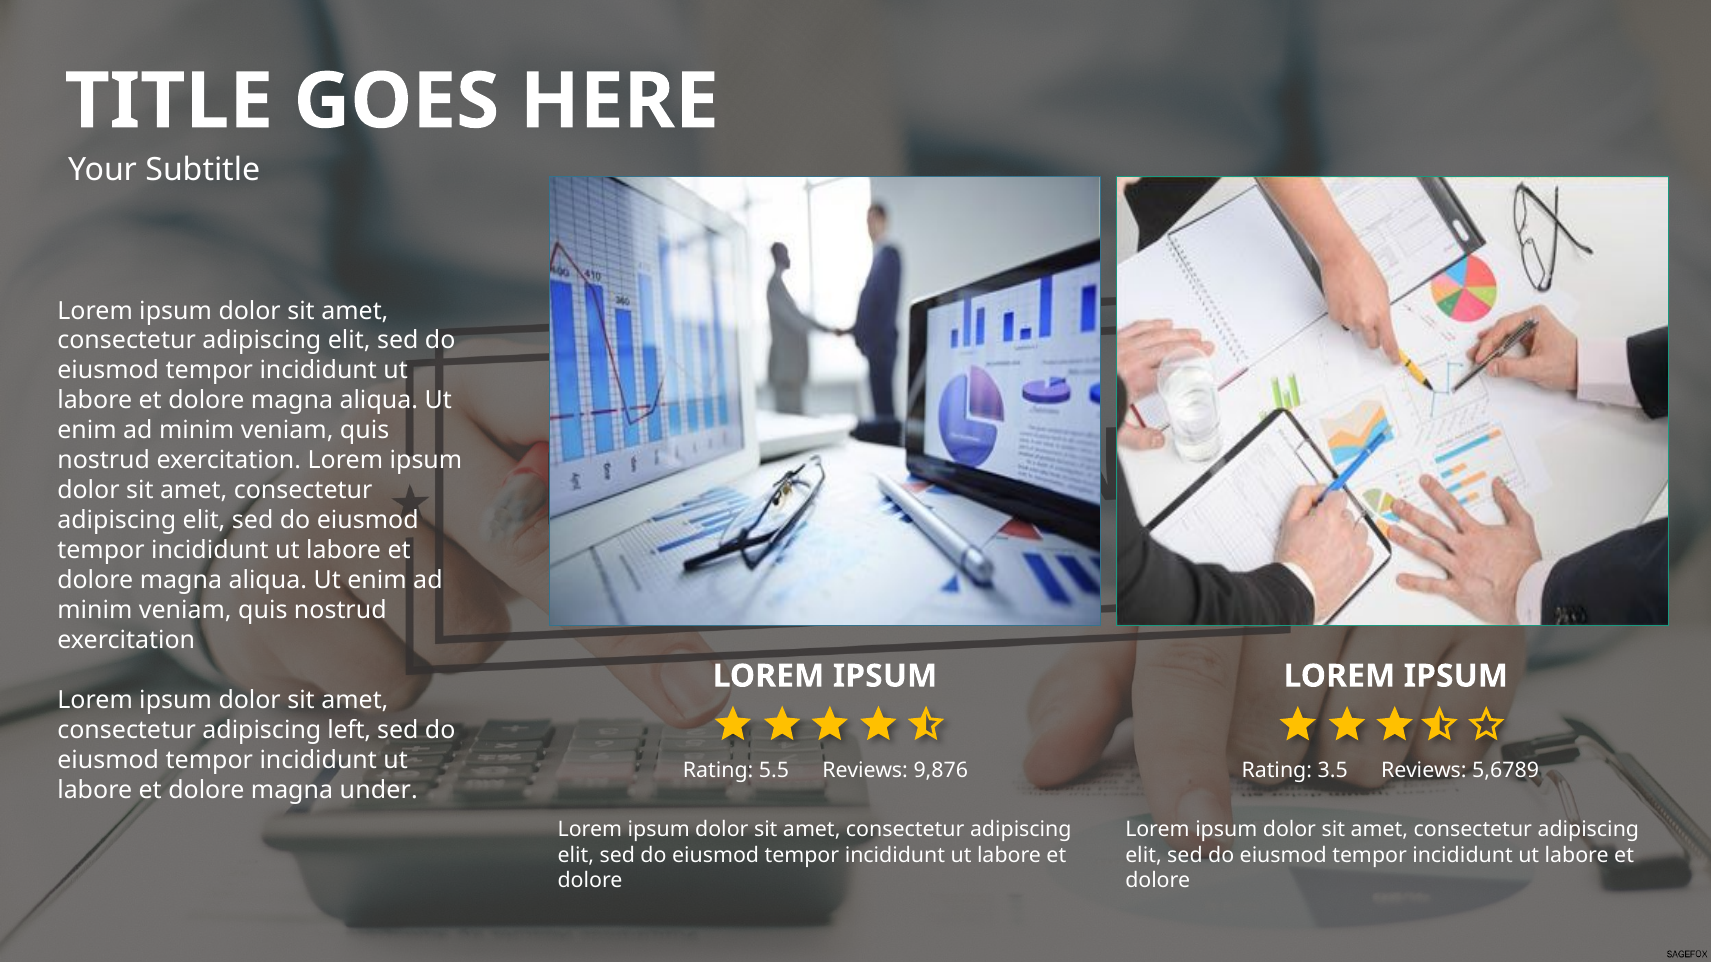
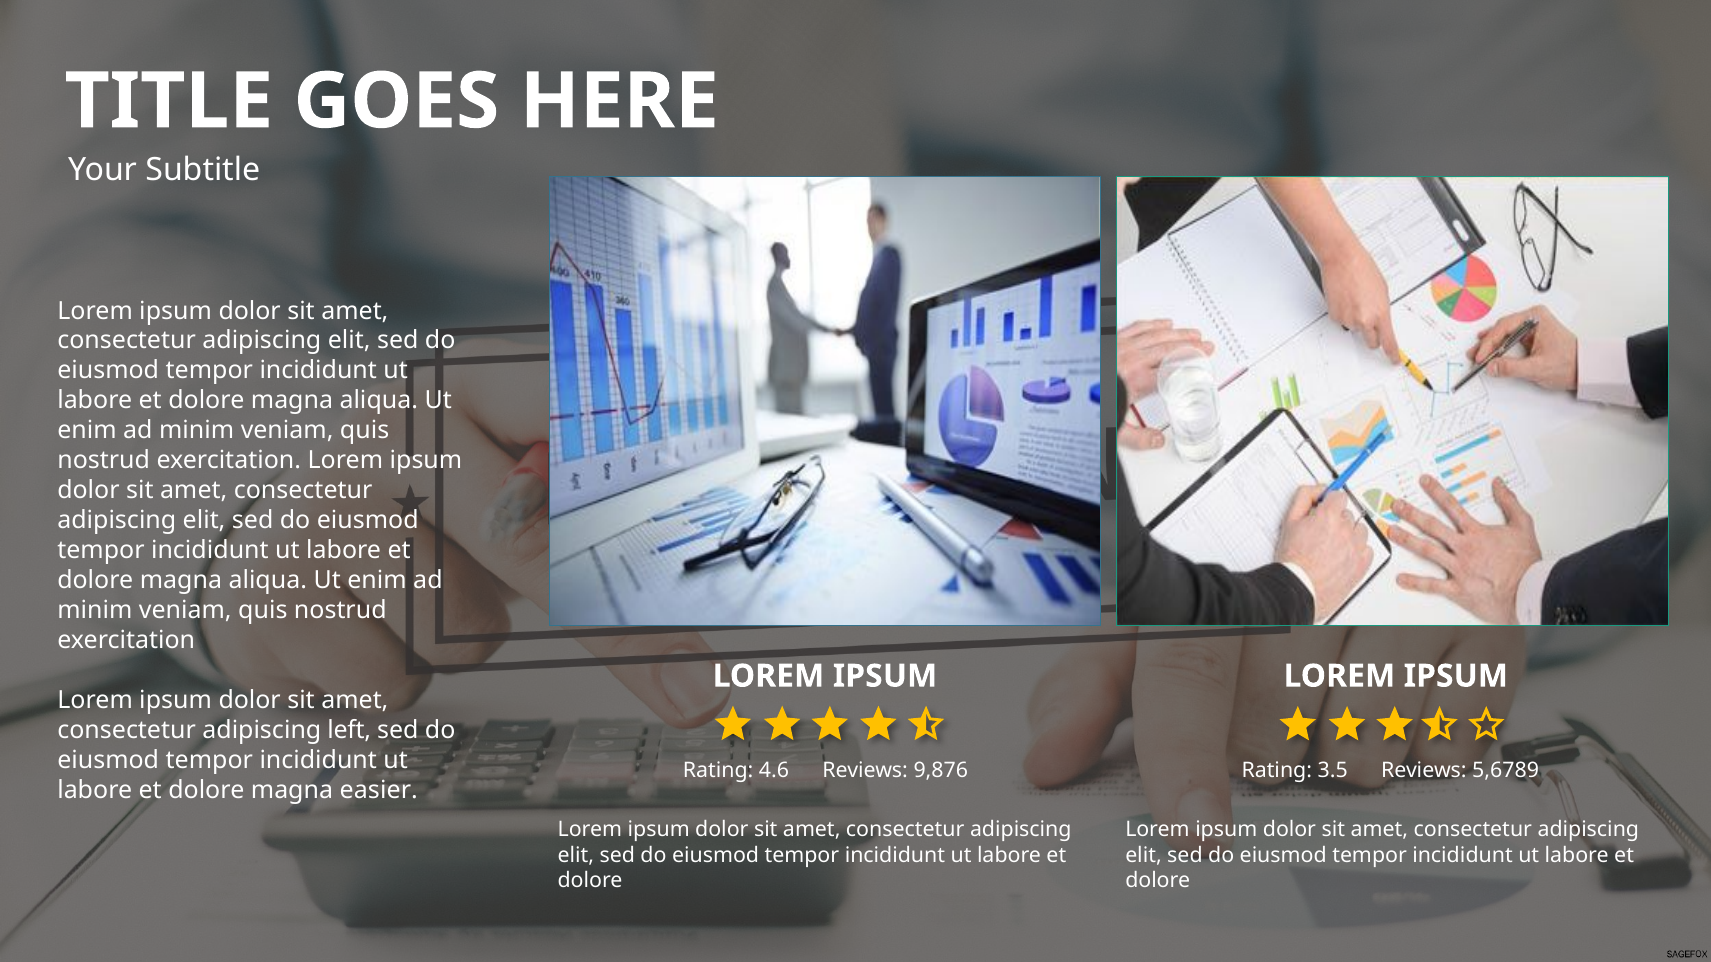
5.5: 5.5 -> 4.6 (774, 771)
under: under -> easier (379, 790)
